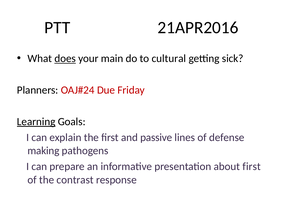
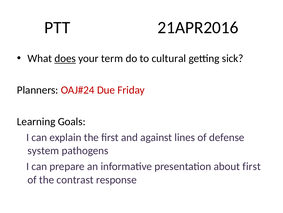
main: main -> term (112, 58)
Learning underline: present -> none (36, 121)
passive: passive -> against (156, 137)
making: making -> system (43, 150)
